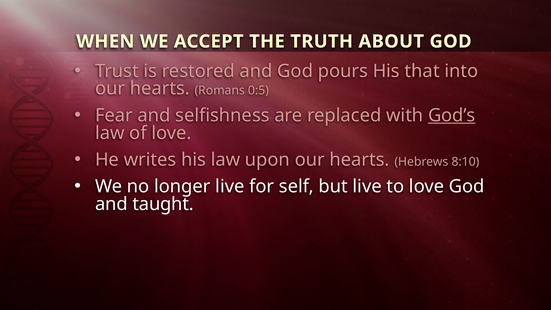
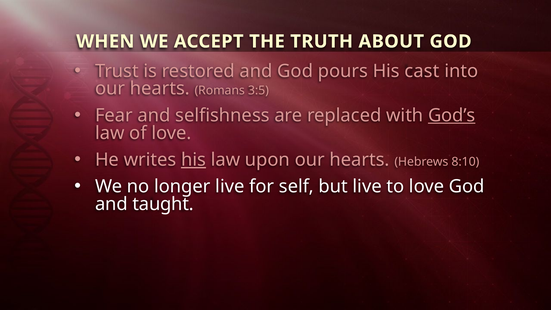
that: that -> cast (422, 71)
0:5: 0:5 -> 3:5 (258, 91)
his underline: none -> present (194, 160)
